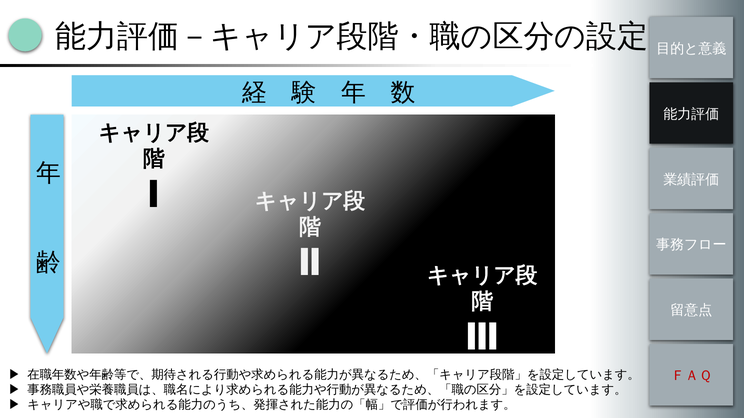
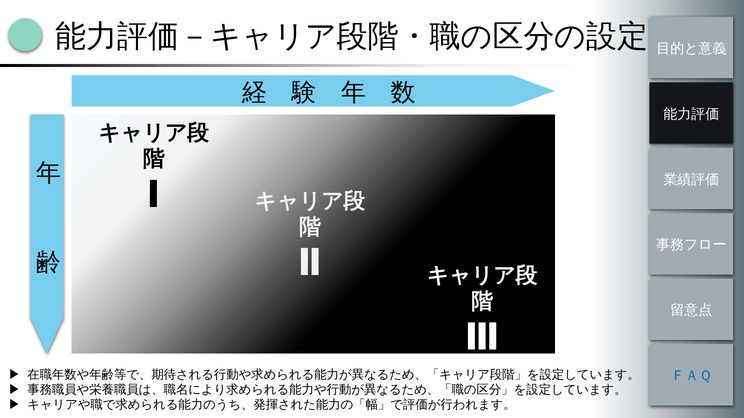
ＦＡＱ colour: red -> blue (691, 376)
